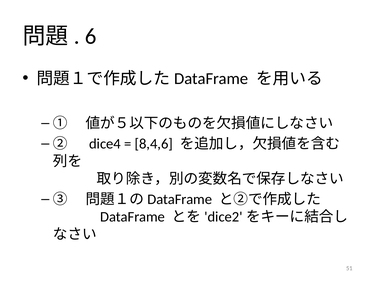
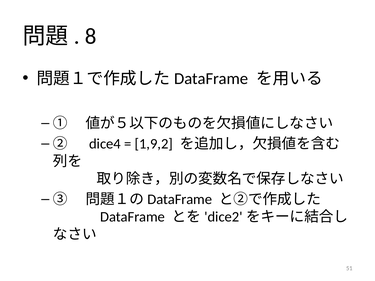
6: 6 -> 8 (91, 36)
8,4,6: 8,4,6 -> 1,9,2 (154, 144)
